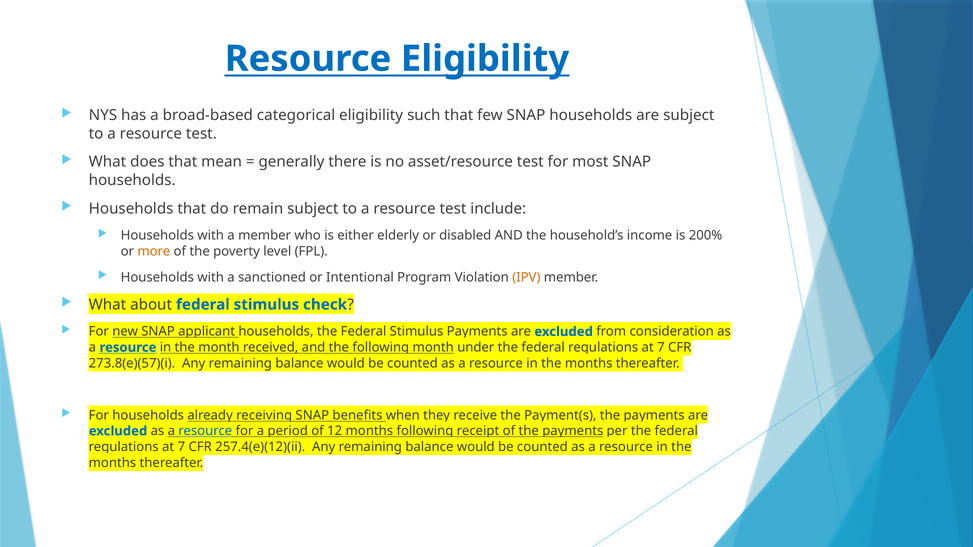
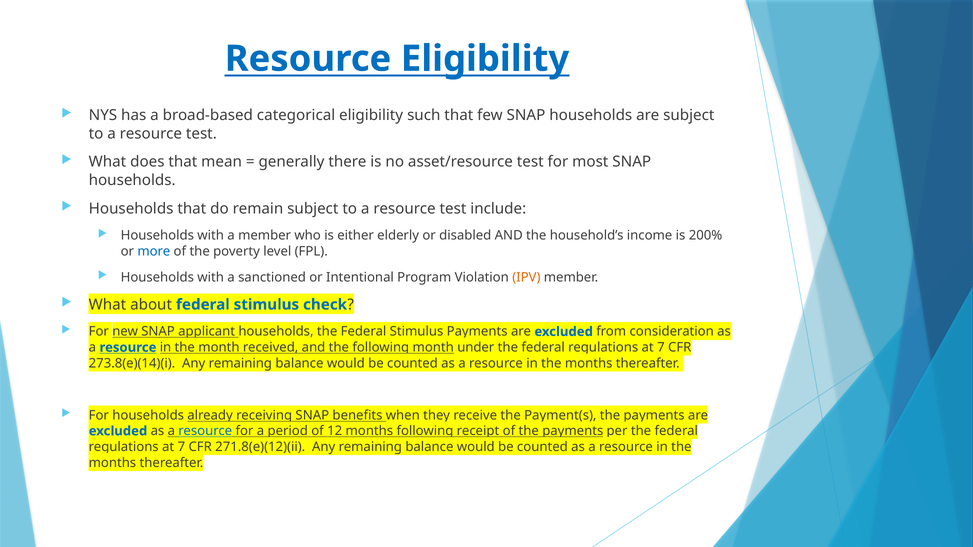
more colour: orange -> blue (154, 251)
273.8(e)(57)(i: 273.8(e)(57)(i -> 273.8(e)(14)(i (132, 363)
257.4(e)(12)(ii: 257.4(e)(12)(ii -> 271.8(e)(12)(ii (260, 447)
